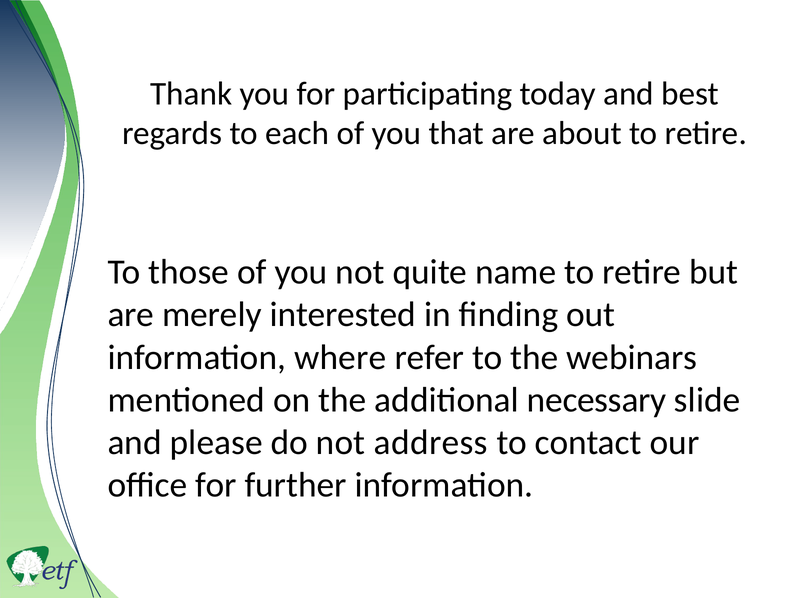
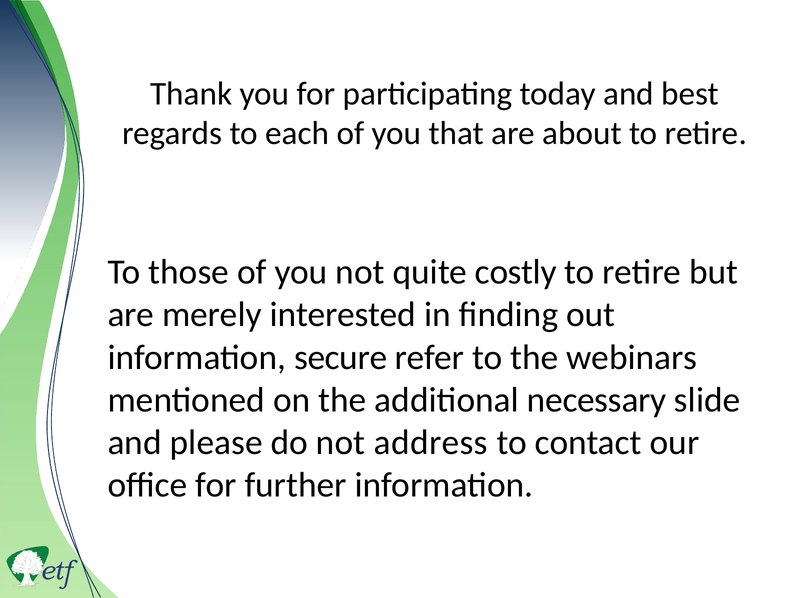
name: name -> costly (516, 272)
where: where -> secure (341, 357)
